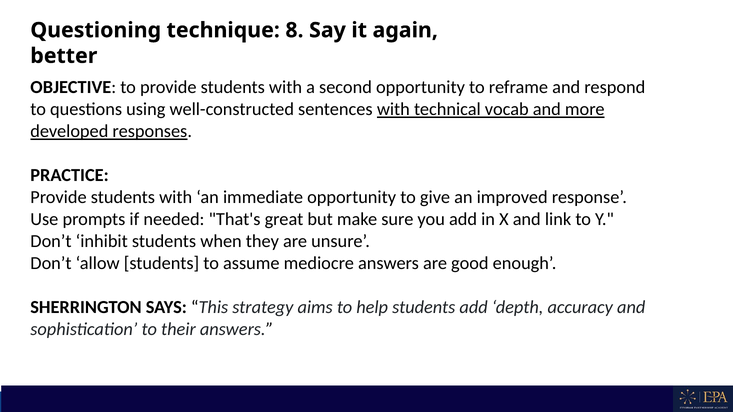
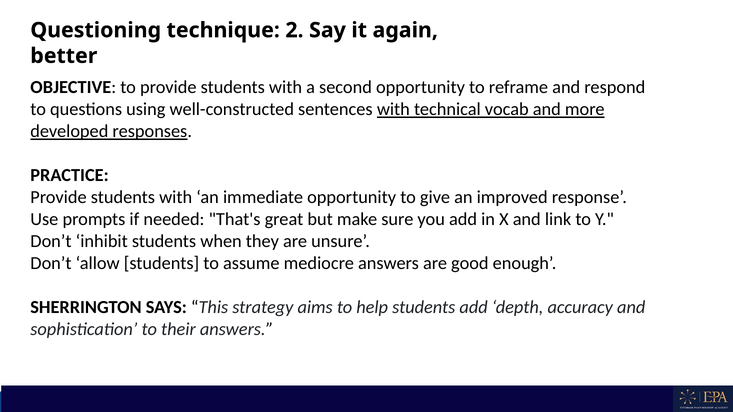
8: 8 -> 2 (294, 30)
